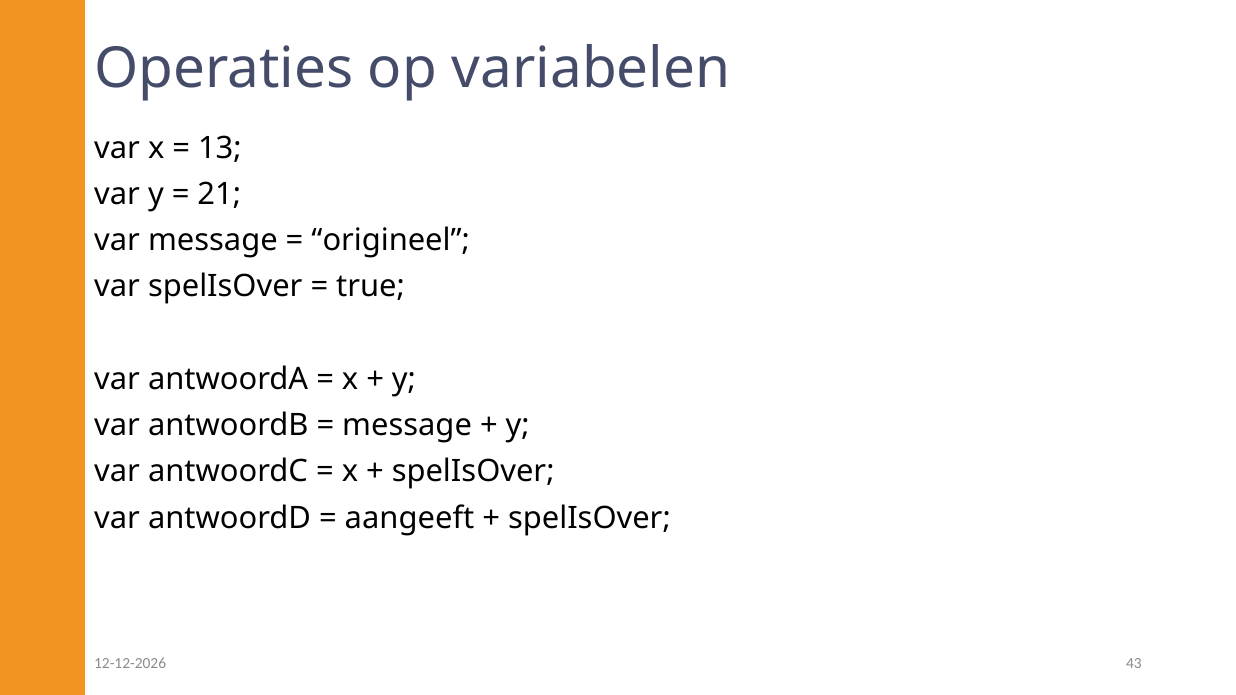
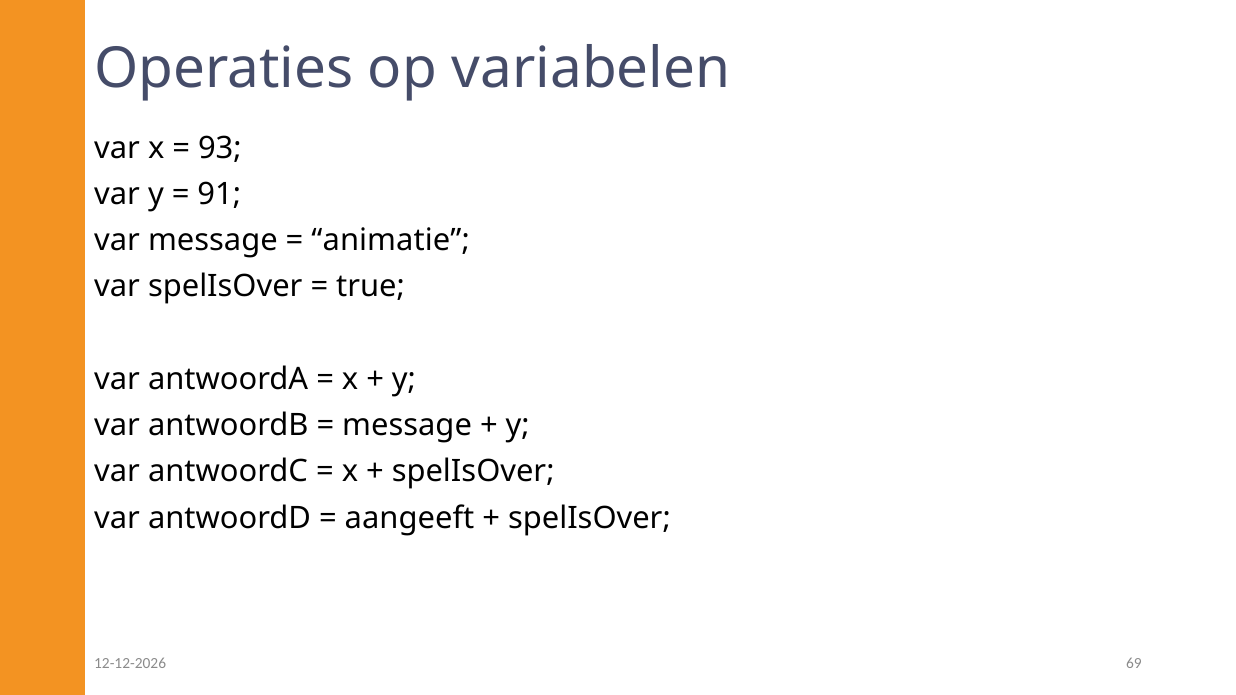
13: 13 -> 93 (220, 148)
21: 21 -> 91 (219, 194)
origineel: origineel -> animatie (391, 241)
43: 43 -> 69 (1134, 664)
